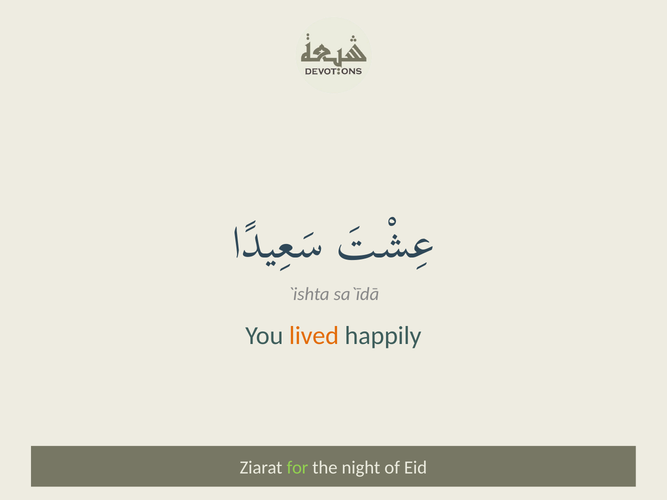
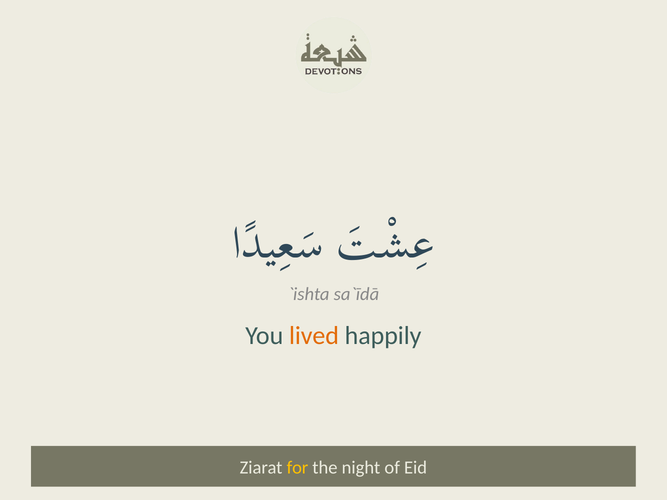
for colour: light green -> yellow (297, 468)
